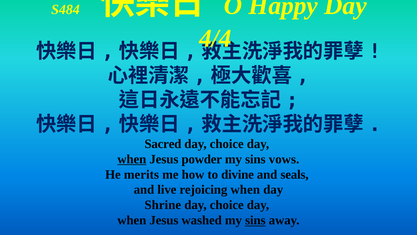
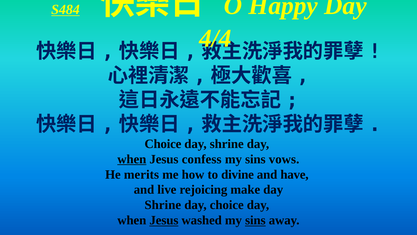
S484 underline: none -> present (65, 10)
Sacred: Sacred -> Choice (163, 144)
choice: choice -> shrine (227, 144)
powder: powder -> confess (202, 159)
seals: seals -> have (295, 174)
rejoicing when: when -> make (245, 189)
Jesus underline: none -> present (164, 220)
